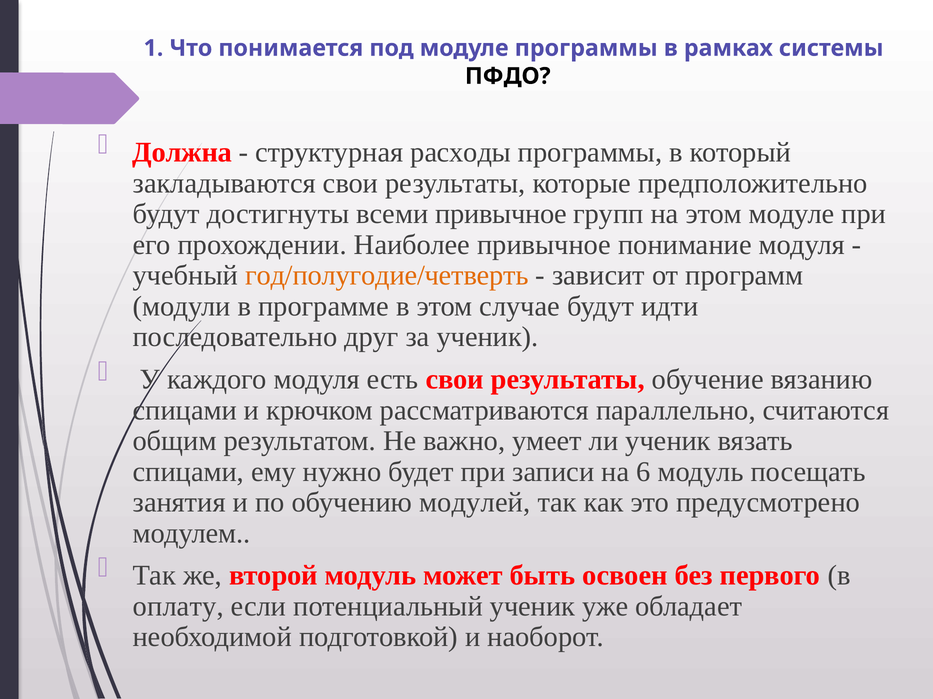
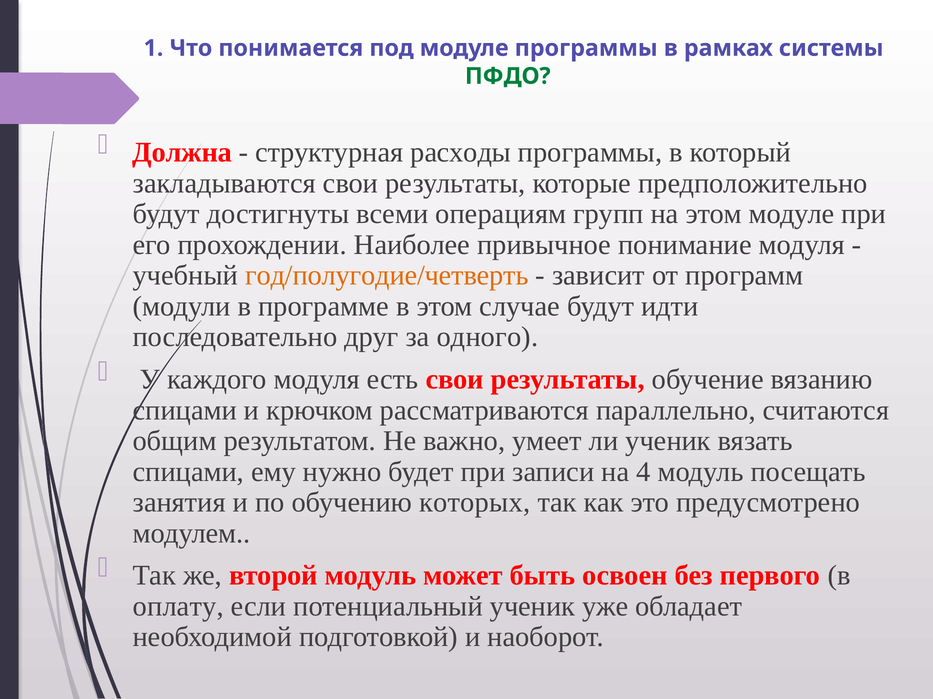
ПФДО colour: black -> green (508, 76)
всеми привычное: привычное -> операциям (501, 214)
за ученик: ученик -> одного (487, 337)
6: 6 -> 4 (643, 472)
модулей: модулей -> которых (475, 503)
